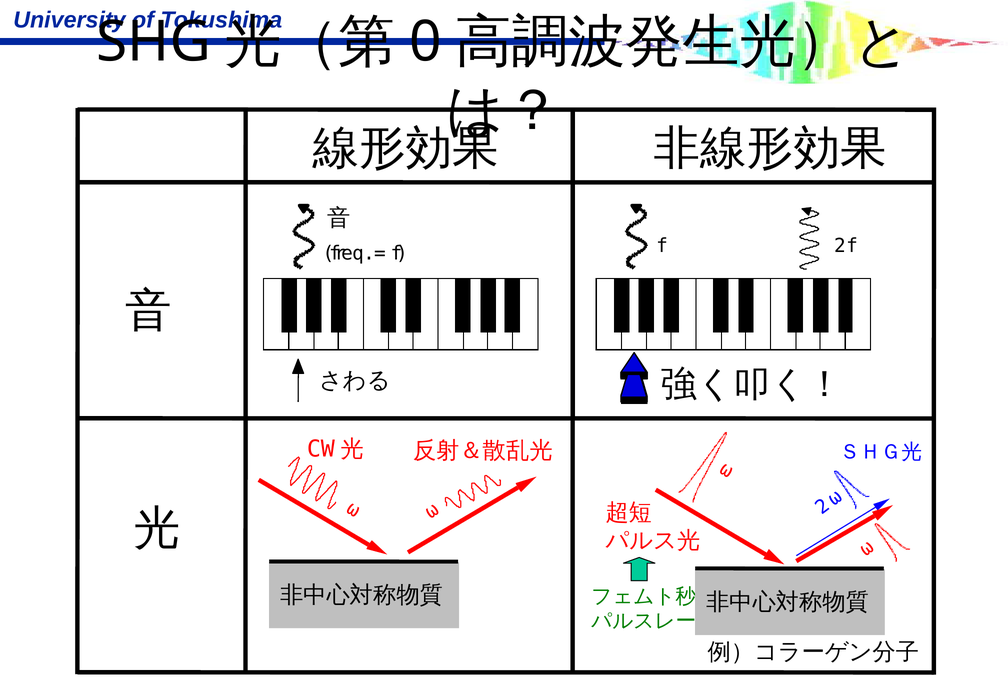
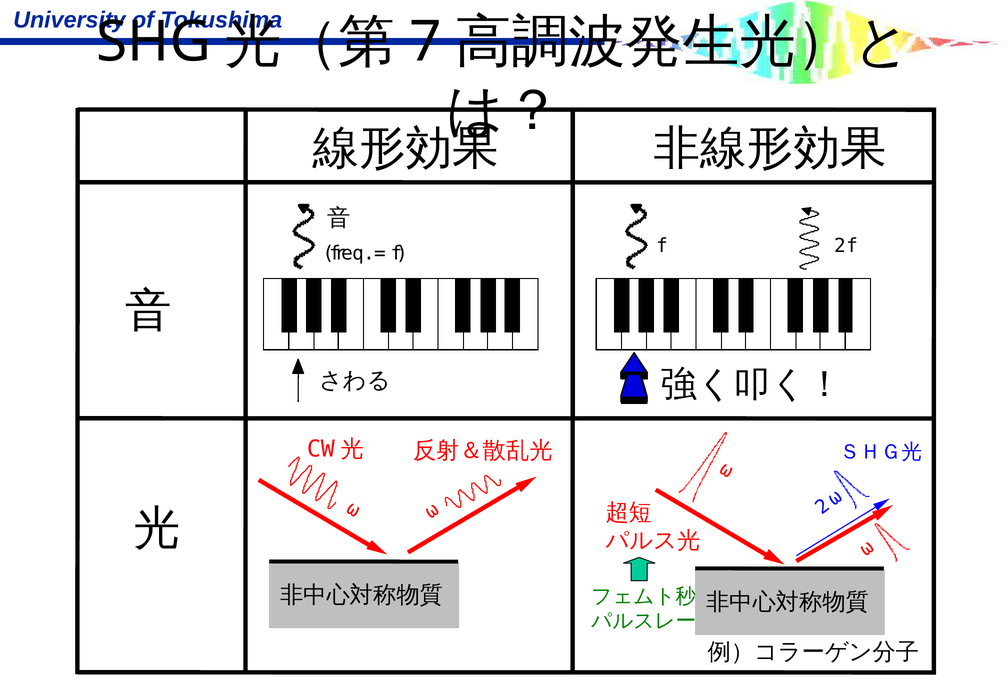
0: 0 -> 7 (425, 42)
